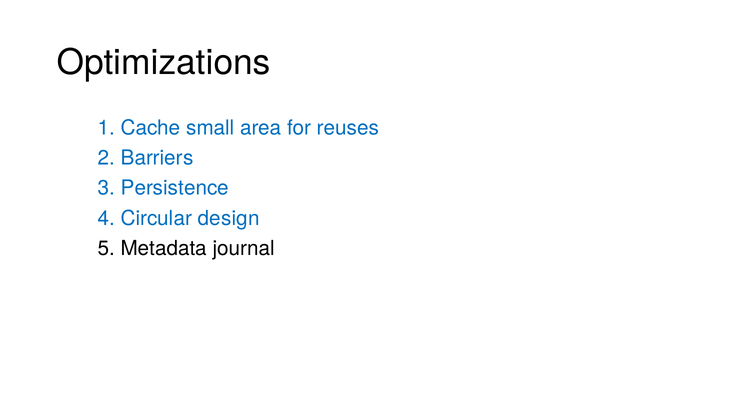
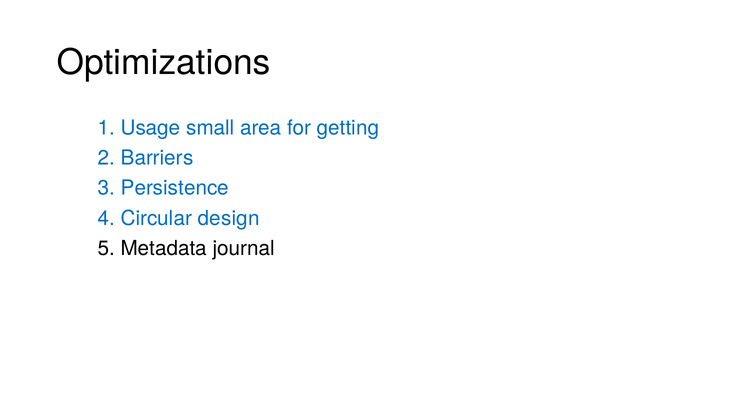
Cache: Cache -> Usage (151, 128)
reuses: reuses -> getting (348, 128)
